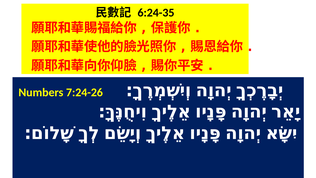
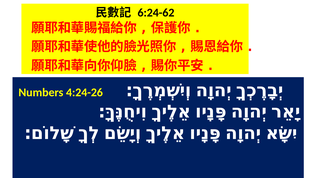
6:24-35: 6:24-35 -> 6:24-62 (156, 13)
7:24-26: 7:24-26 -> 4:24-26 (84, 92)
